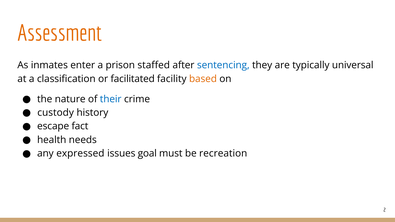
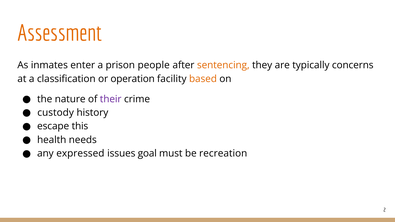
staffed: staffed -> people (154, 65)
sentencing colour: blue -> orange (223, 65)
universal: universal -> concerns (353, 65)
facilitated: facilitated -> operation (133, 79)
their colour: blue -> purple (111, 99)
fact: fact -> this (80, 126)
